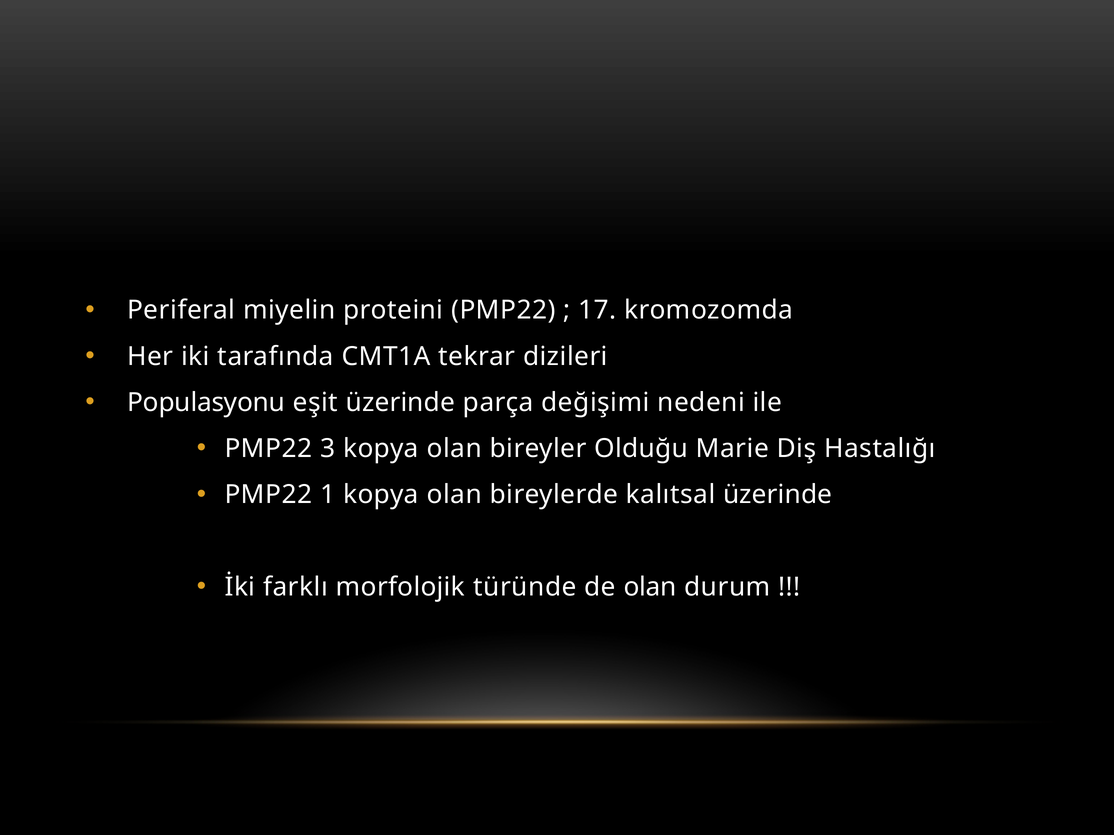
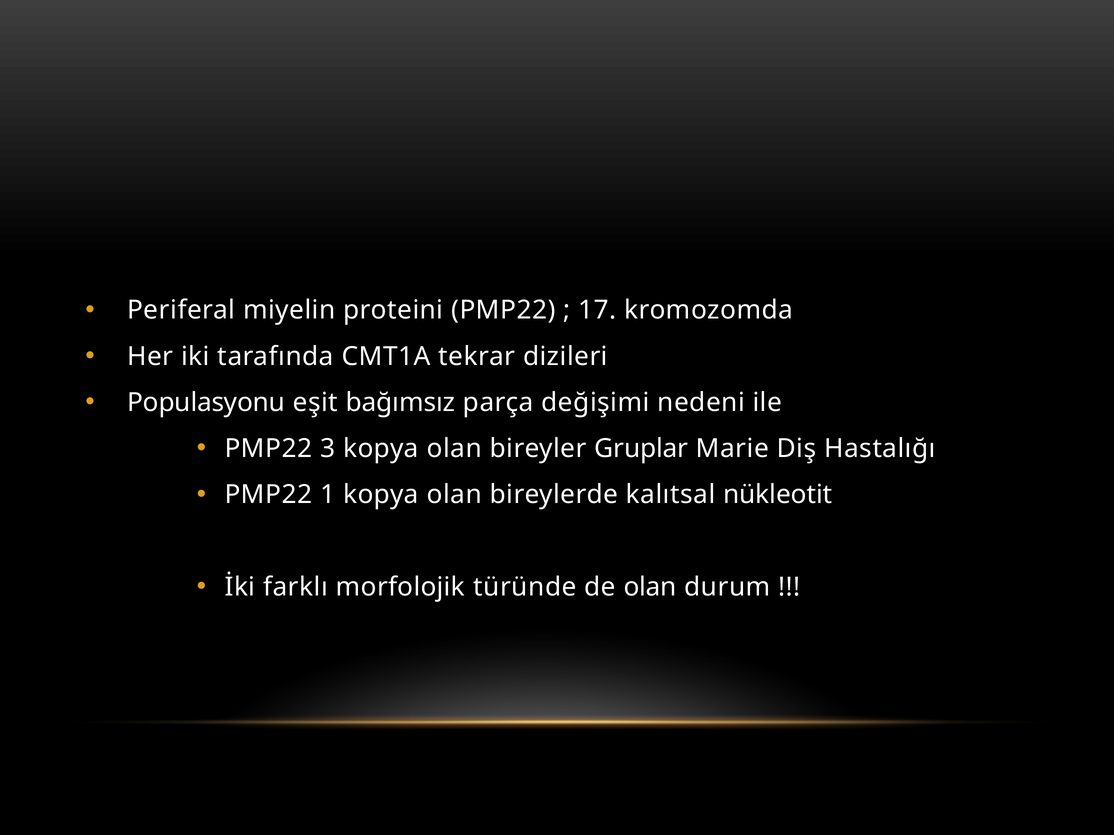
eşit üzerinde: üzerinde -> bağımsız (400, 403)
Olduğu: Olduğu -> Gruplar (641, 449)
kalıtsal üzerinde: üzerinde -> nükleotit (778, 495)
